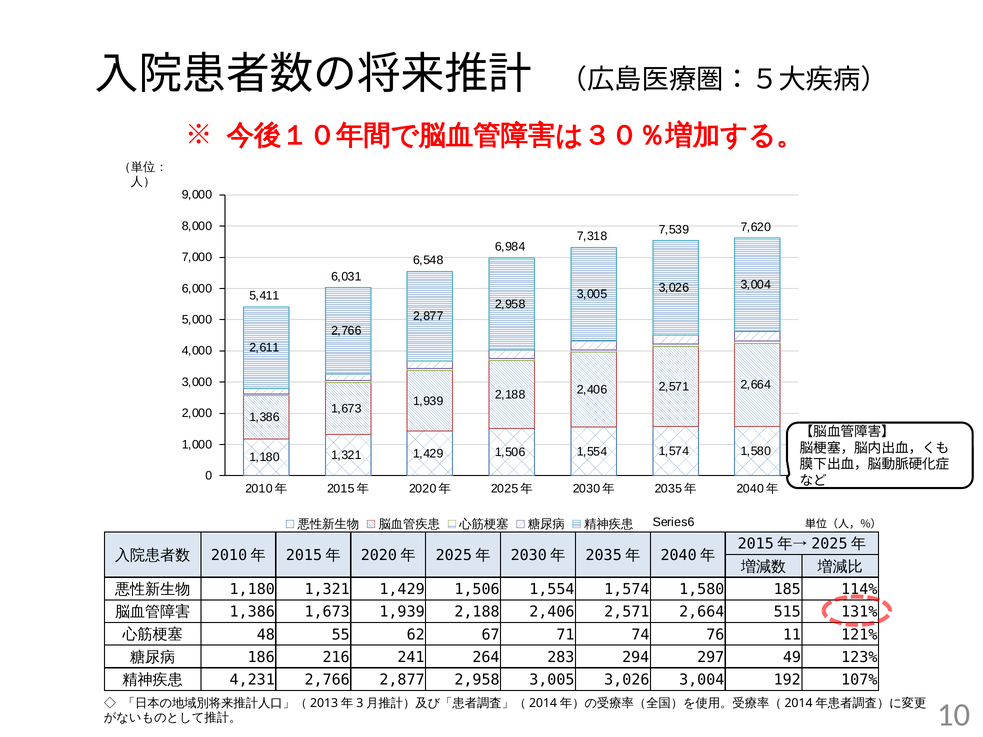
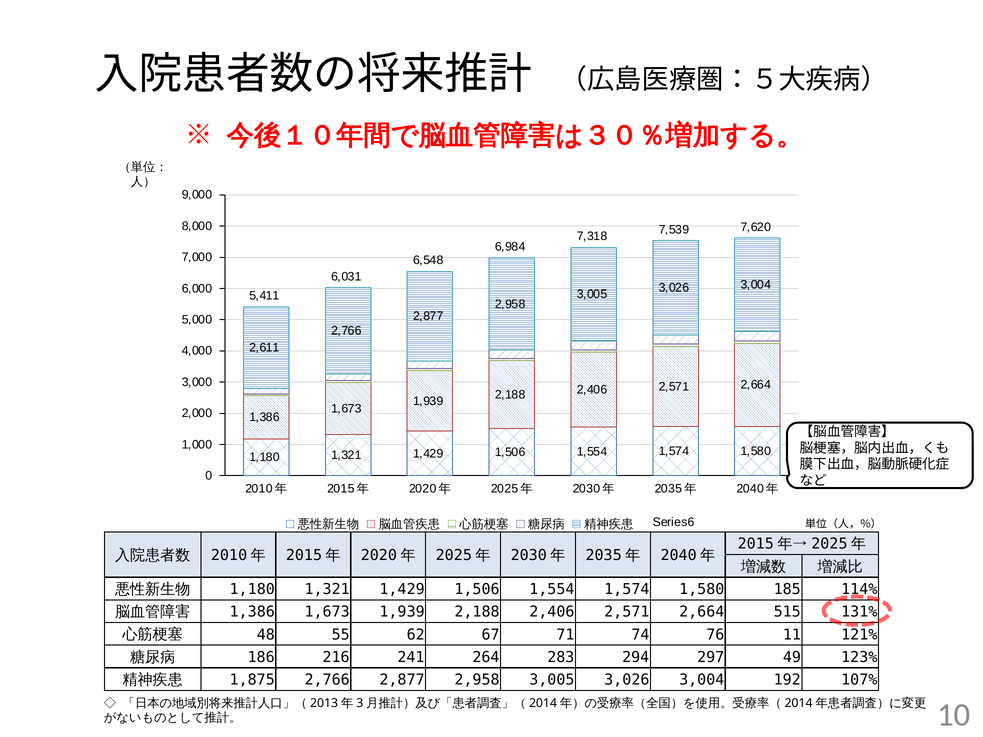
4,231: 4,231 -> 1,875 (252, 680)
